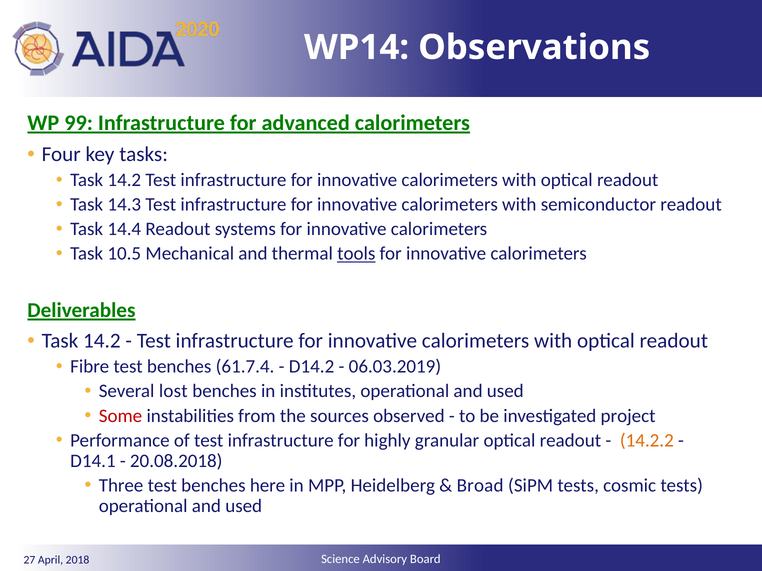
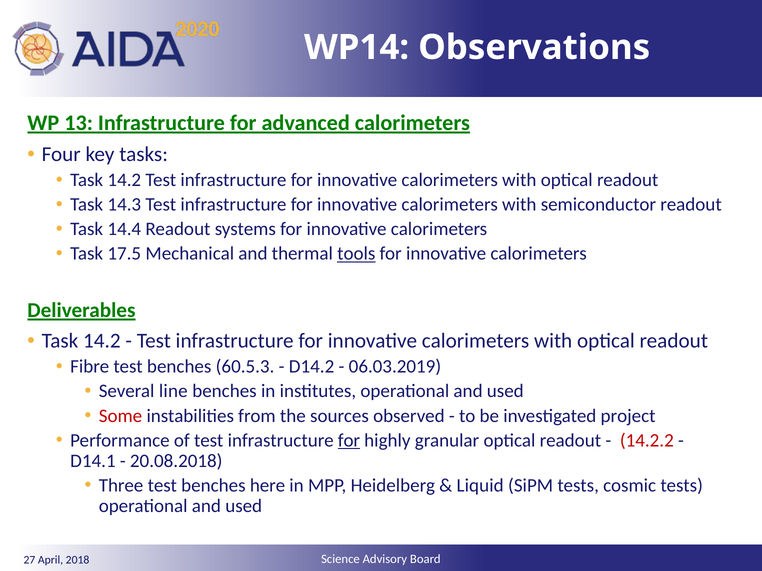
99: 99 -> 13 (79, 123)
10.5: 10.5 -> 17.5 (124, 254)
61.7.4: 61.7.4 -> 60.5.3 (245, 367)
lost: lost -> line (173, 392)
for underline: none -> present (349, 441)
14.2.2 colour: orange -> red (647, 441)
Broad: Broad -> Liquid (480, 486)
